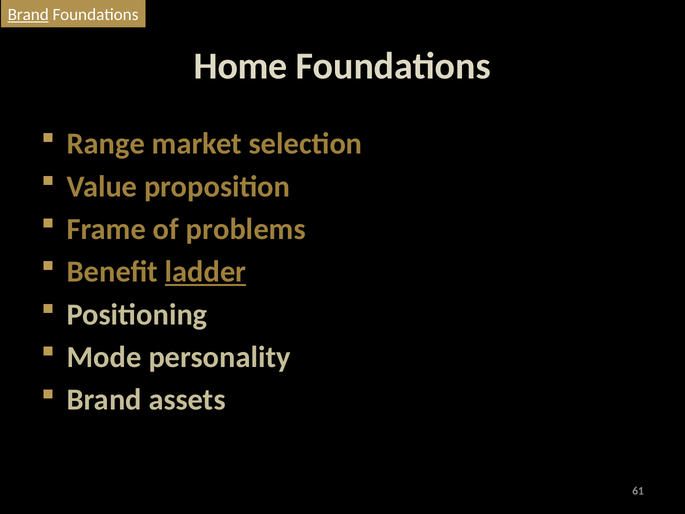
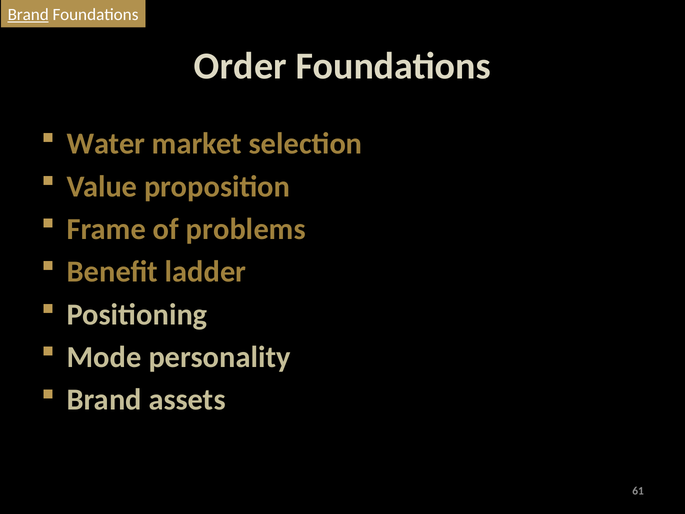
Home: Home -> Order (240, 66)
Range: Range -> Water (106, 144)
ladder underline: present -> none (206, 272)
